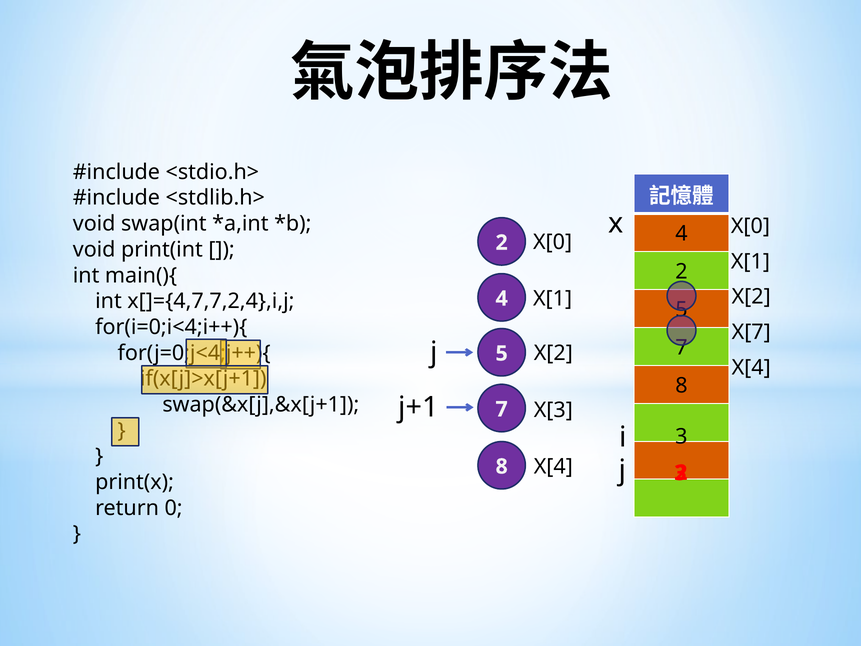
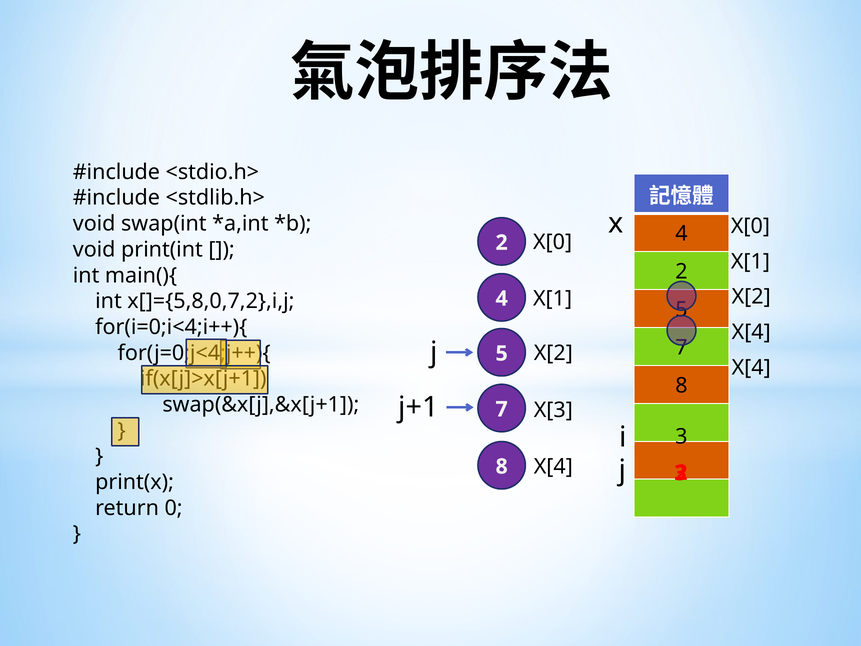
x[]={4,7,7,2,4},i,j: x[]={4,7,7,2,4},i,j -> x[]={5,8,0,7,2},i,j (211, 301)
X[7: X[7 -> X[4 (751, 332)
